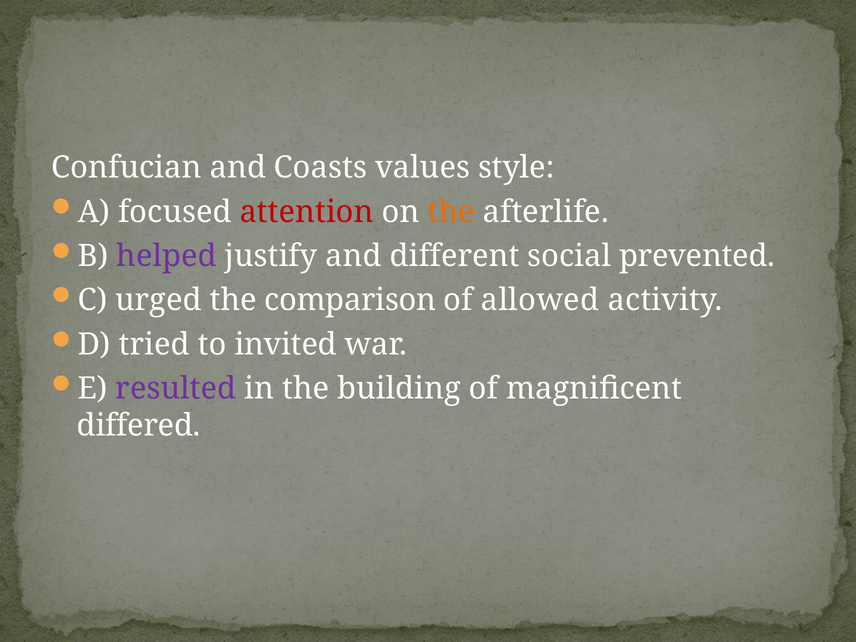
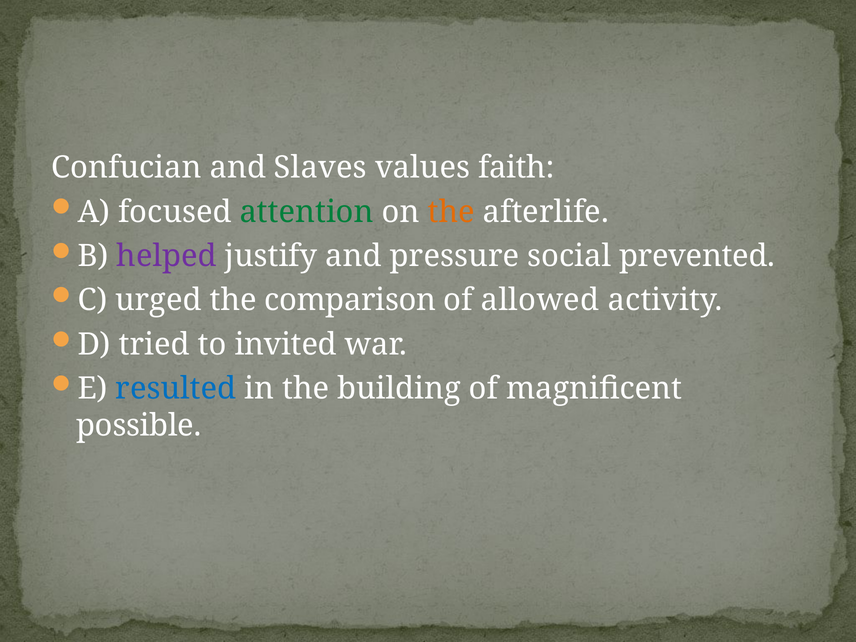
Coasts: Coasts -> Slaves (320, 168)
style: style -> faith (516, 168)
attention colour: red -> green (307, 212)
different: different -> pressure (455, 256)
resulted colour: purple -> blue (176, 389)
differed: differed -> possible (139, 426)
